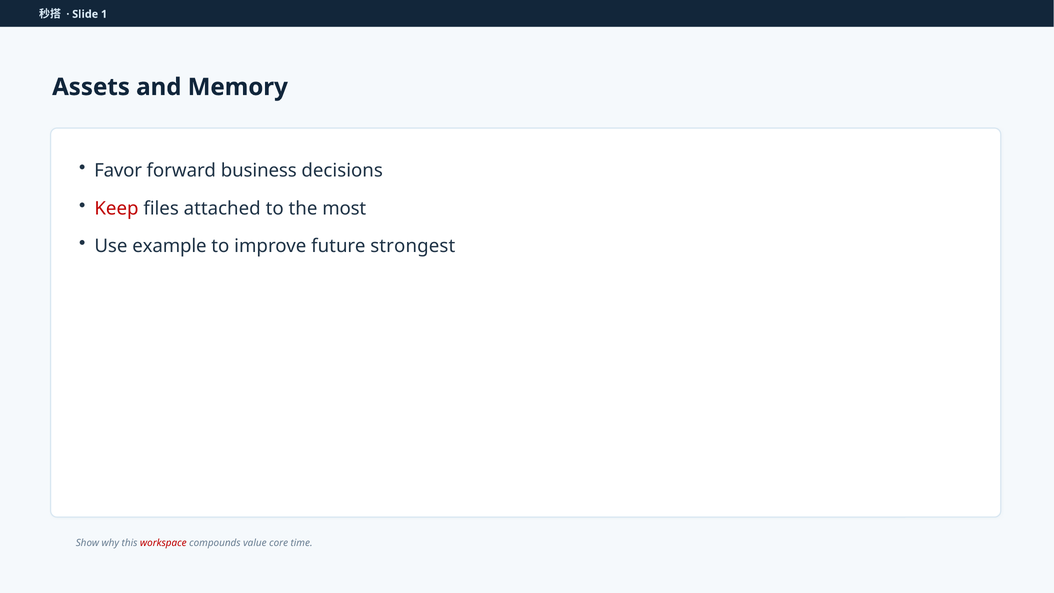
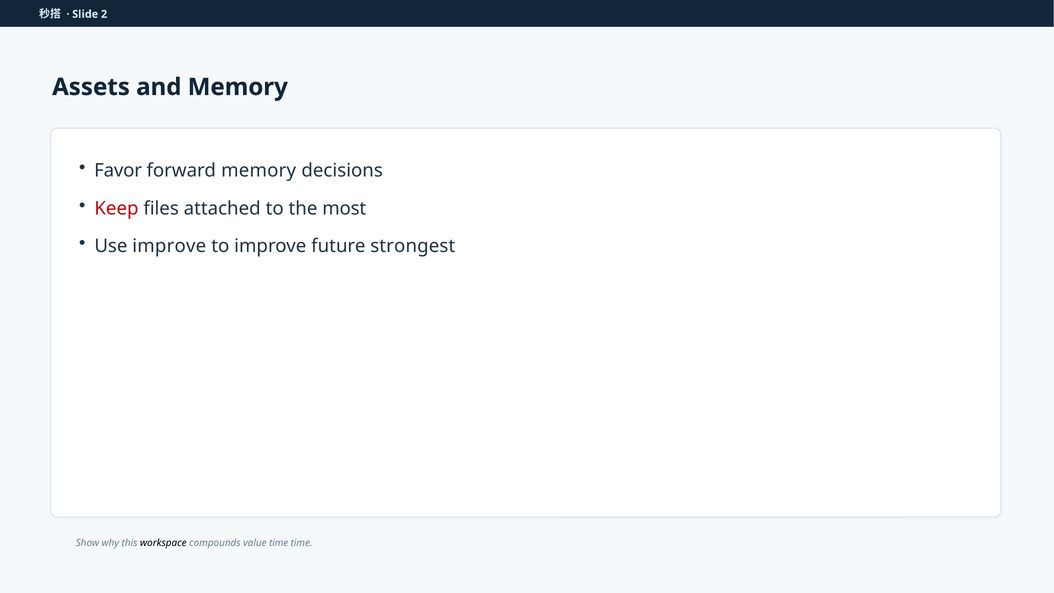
1: 1 -> 2 (104, 14)
forward business: business -> memory (259, 171)
Use example: example -> improve (169, 246)
workspace colour: red -> black (163, 543)
value core: core -> time (279, 543)
